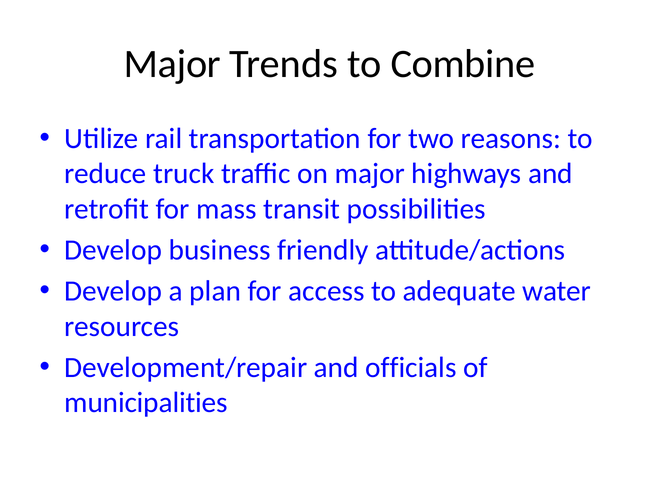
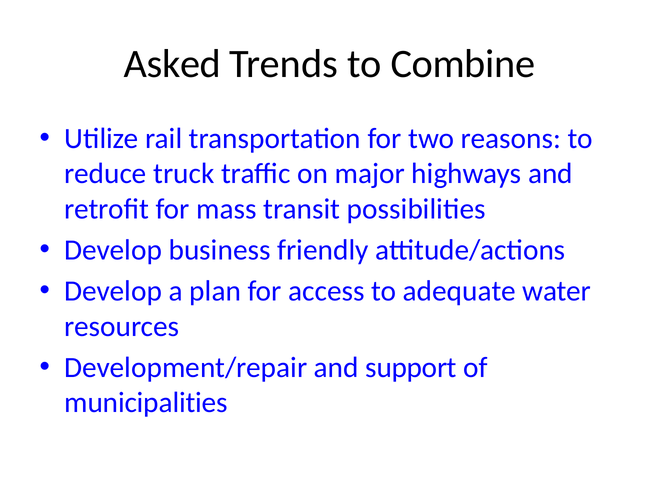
Major: Major -> Asked (172, 64)
officials: officials -> support (411, 368)
